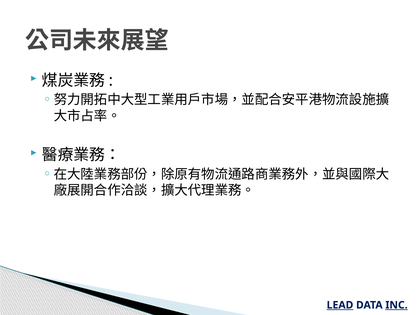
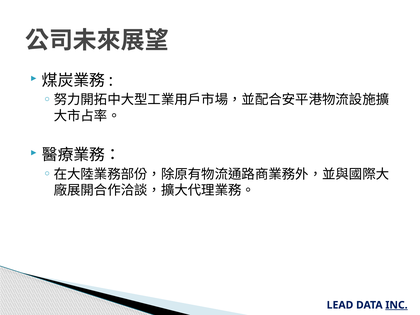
LEAD underline: present -> none (340, 305)
